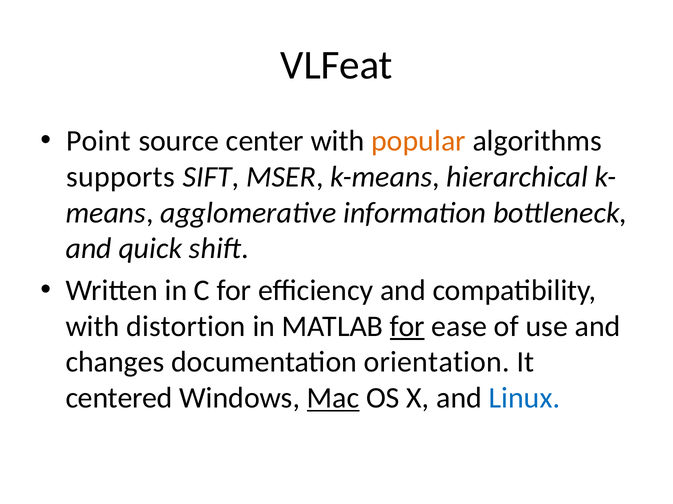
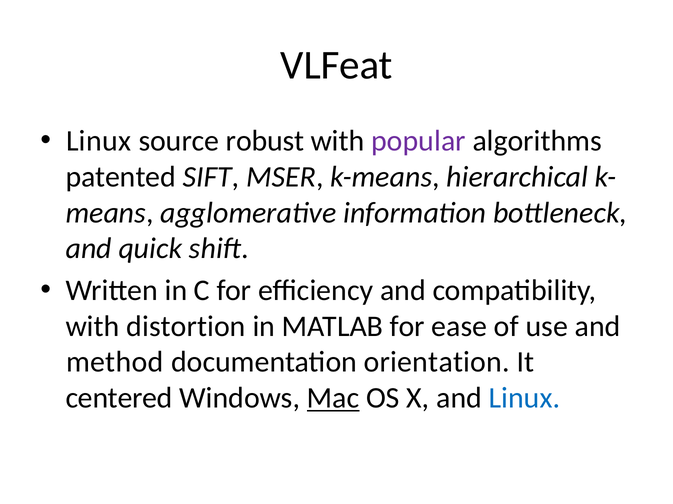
Point: Point -> Linux (99, 141)
center: center -> robust (265, 141)
popular colour: orange -> purple (419, 141)
supports: supports -> patented (121, 177)
for underline: present -> none (407, 327)
changes: changes -> method (115, 363)
